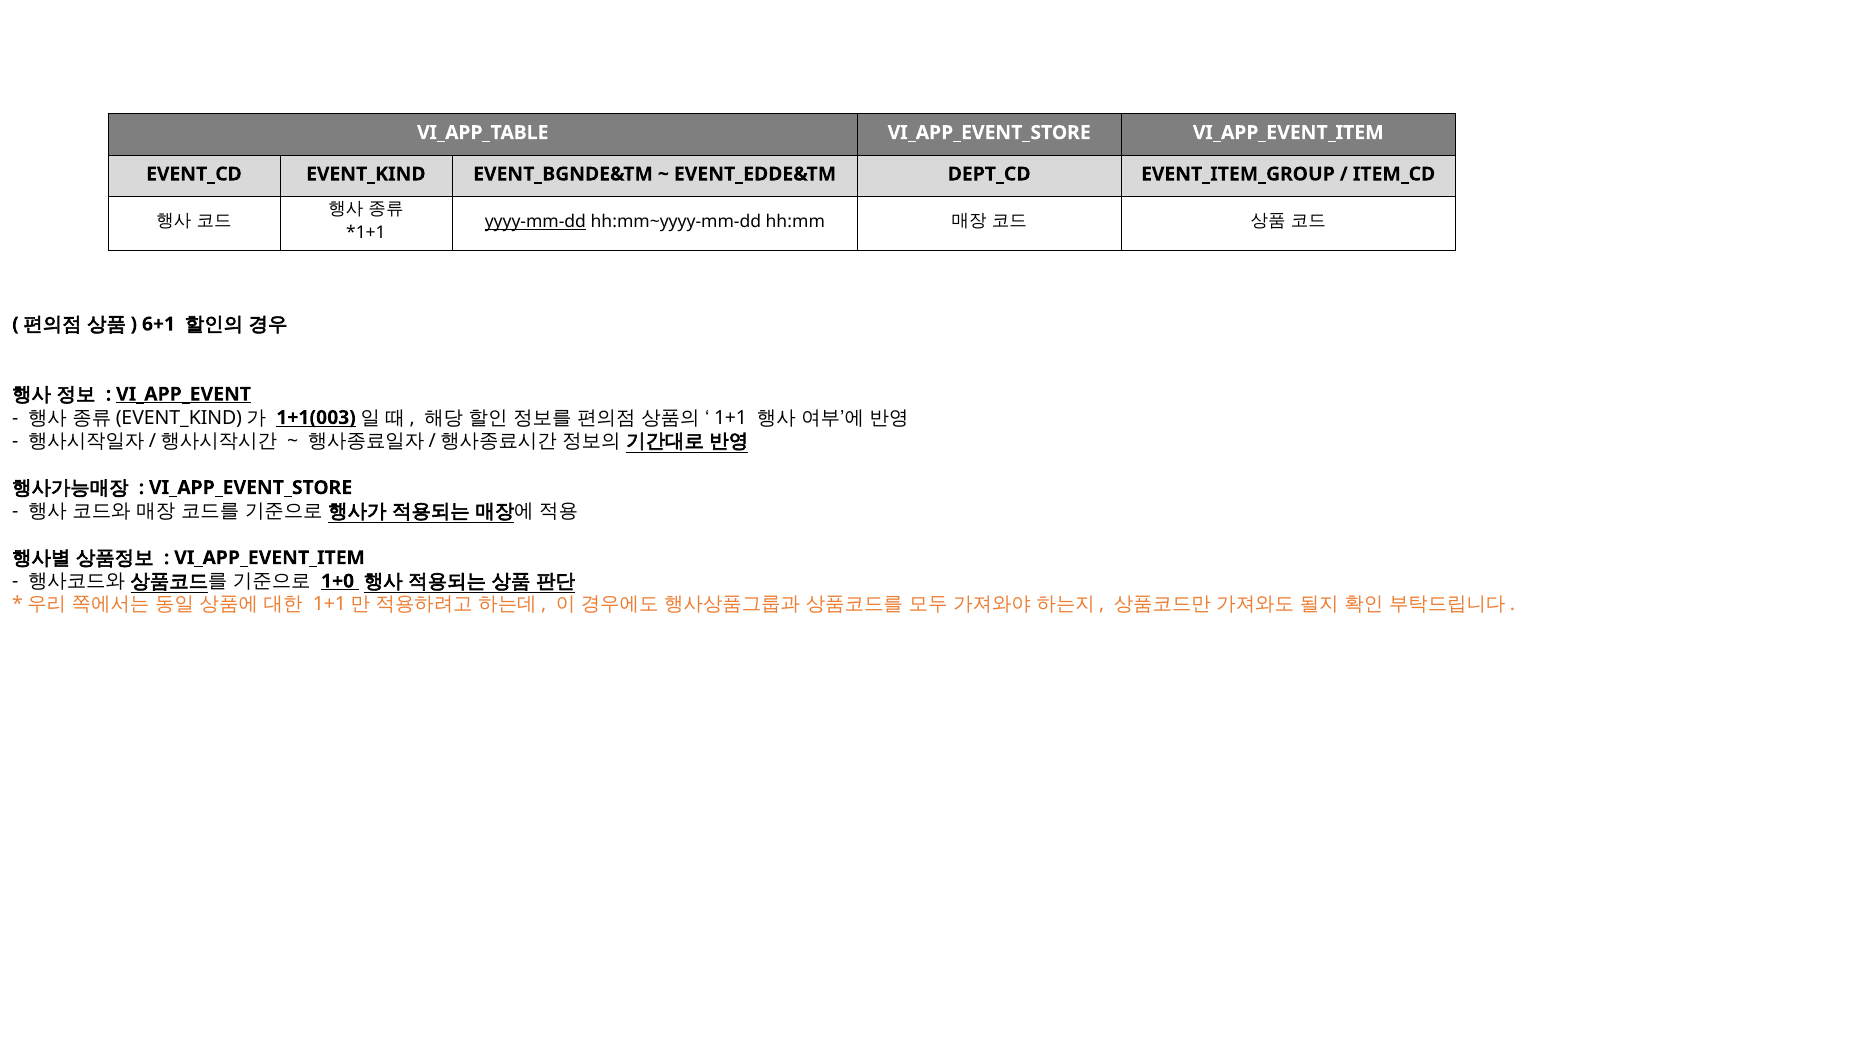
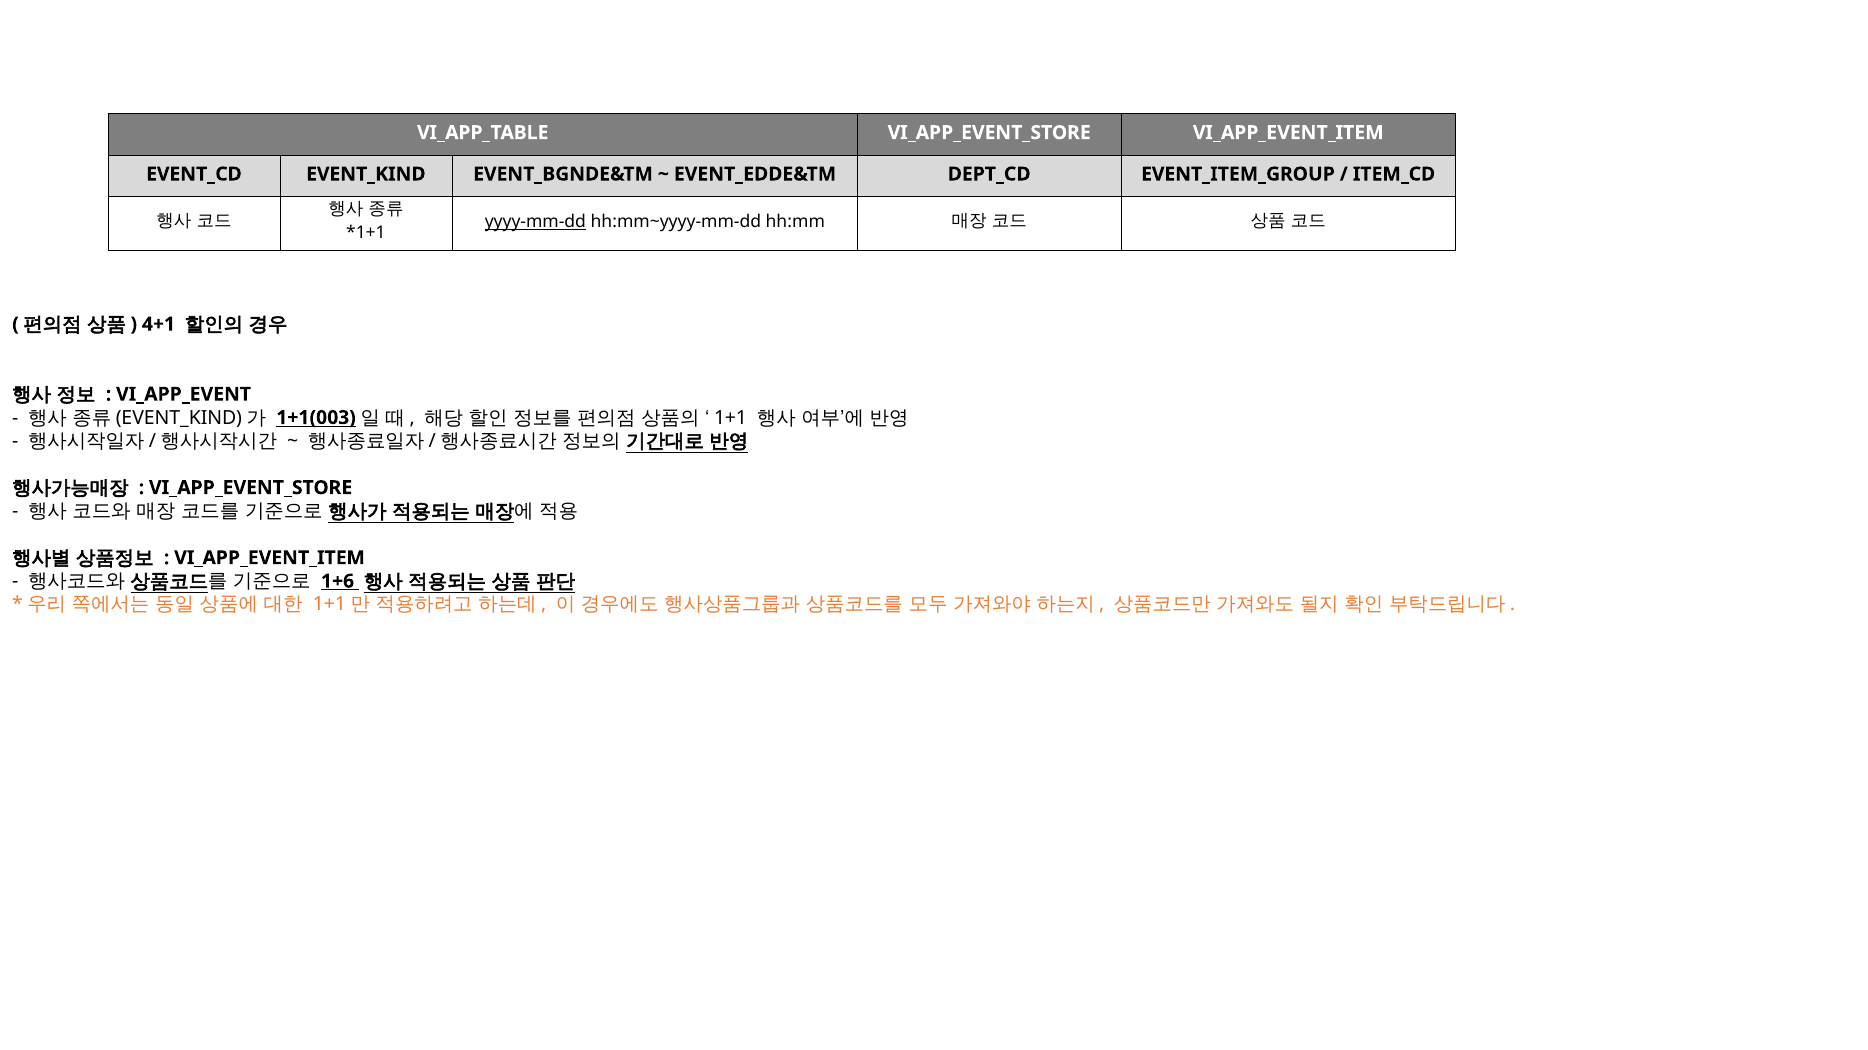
6+1: 6+1 -> 4+1 (159, 324)
VI_APP_EVENT underline: present -> none (184, 395)
1+0: 1+0 -> 1+6 (338, 582)
